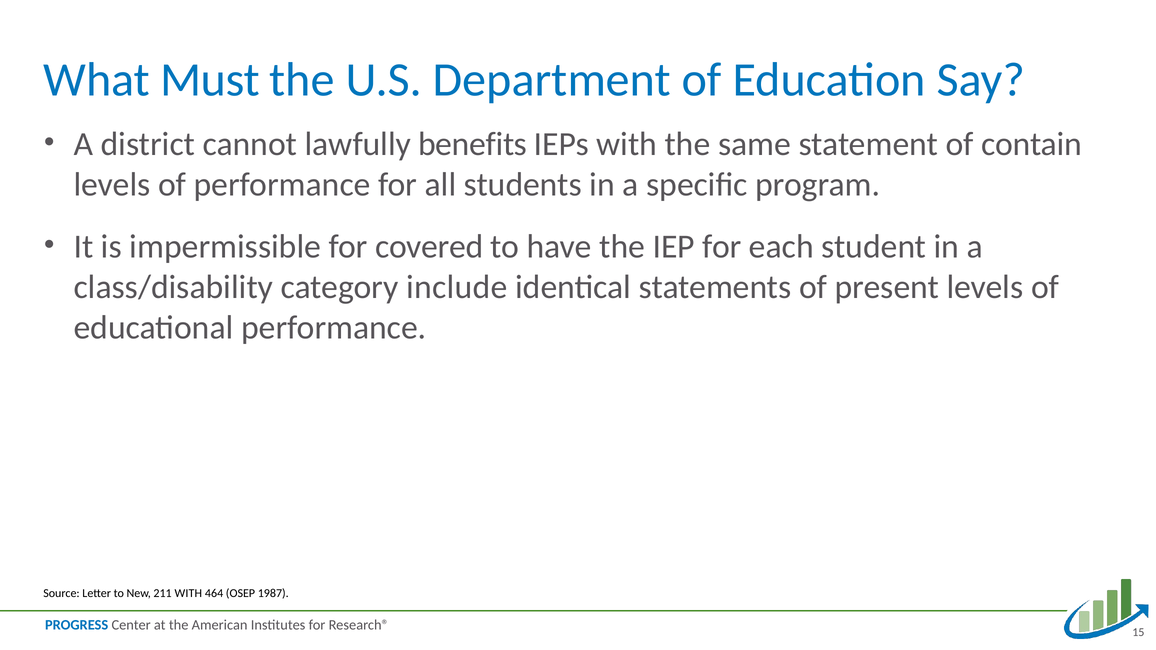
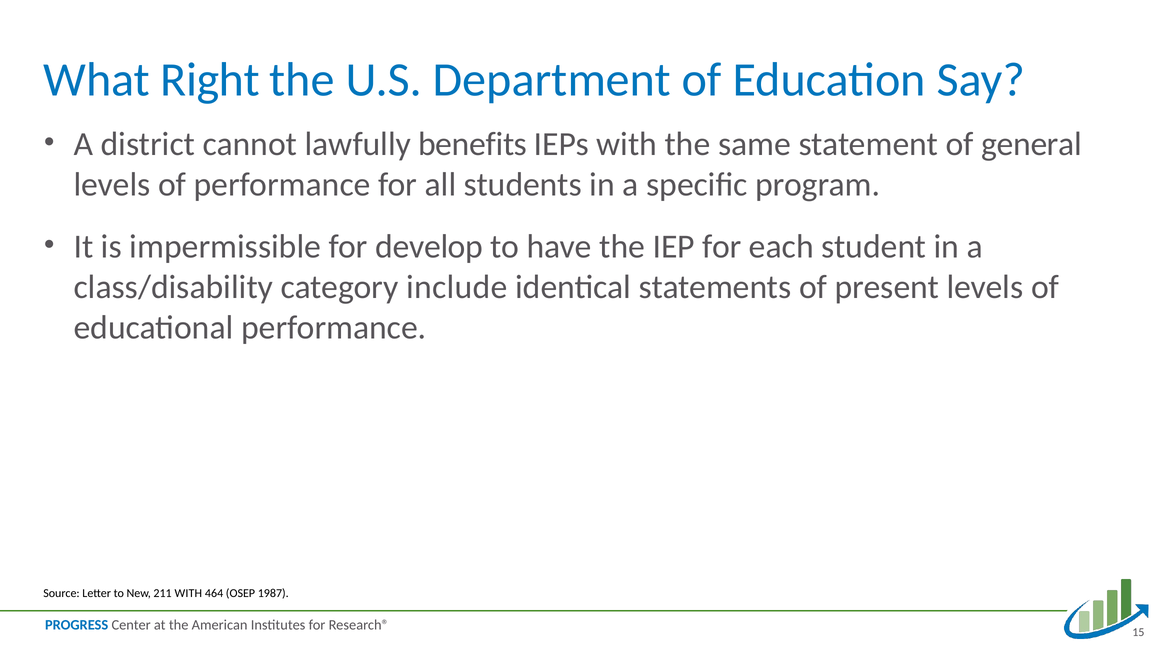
Must: Must -> Right (210, 80)
contain: contain -> general (1032, 144)
covered: covered -> develop (429, 247)
